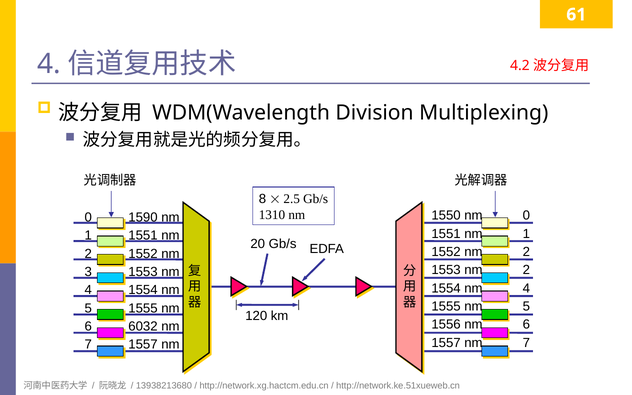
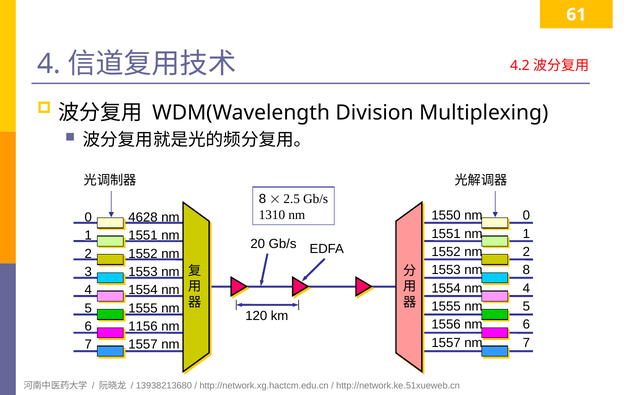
1590: 1590 -> 4628 (143, 217)
1553 nm 2: 2 -> 8 (526, 270)
6032: 6032 -> 1156 (143, 326)
